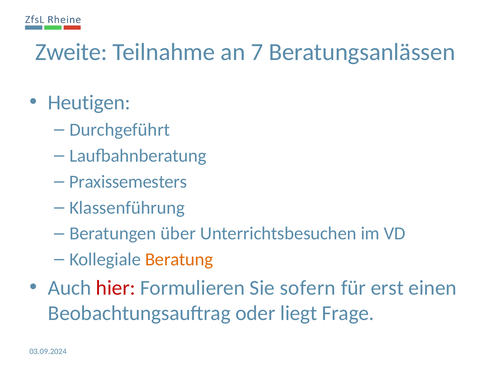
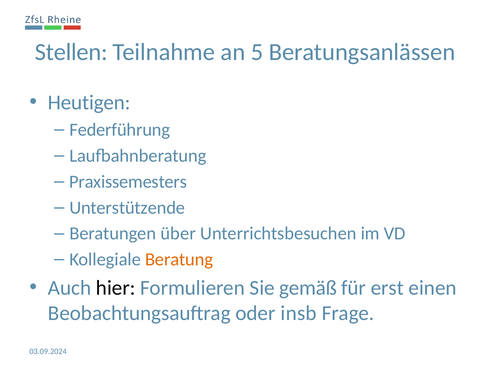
Zweite: Zweite -> Stellen (71, 52)
7: 7 -> 5 (257, 52)
Durchgeführt: Durchgeführt -> Federführung (120, 130)
Klassenführung: Klassenführung -> Unterstützende (127, 208)
hier colour: red -> black (116, 288)
sofern: sofern -> gemäß (308, 288)
liegt: liegt -> insb (299, 313)
